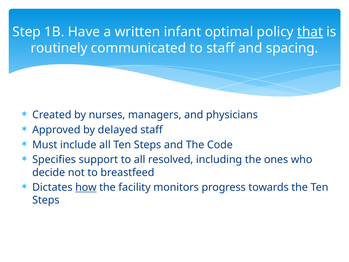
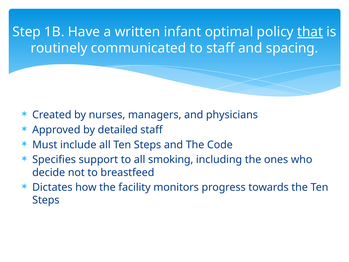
delayed: delayed -> detailed (118, 130)
resolved: resolved -> smoking (171, 160)
how underline: present -> none (86, 187)
